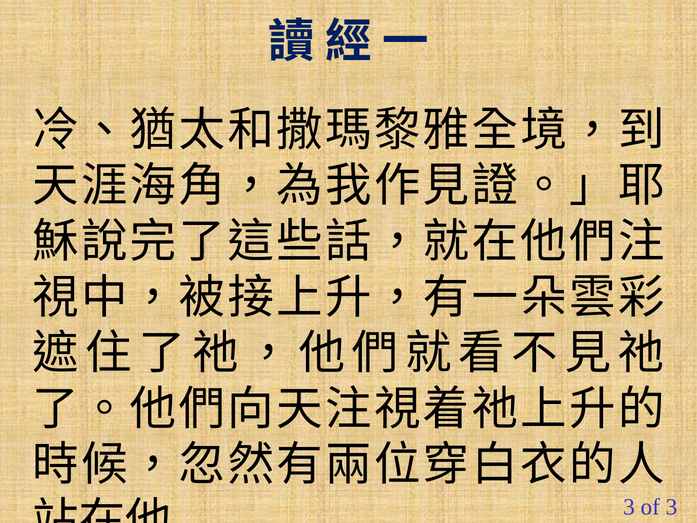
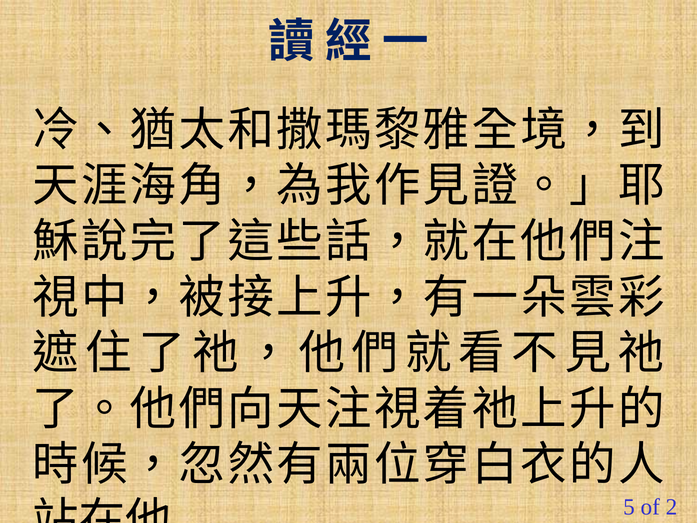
3: 3 -> 5 (629, 507)
of 3: 3 -> 2 (671, 507)
